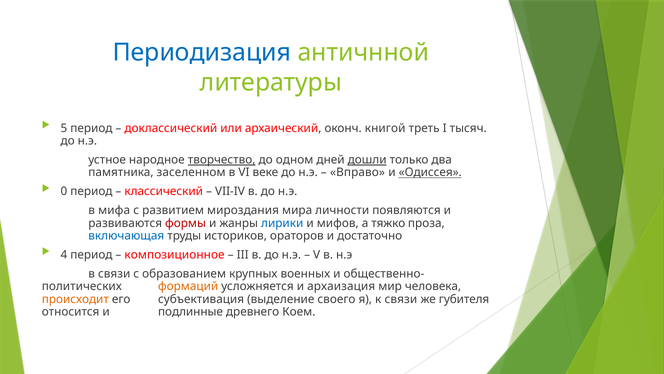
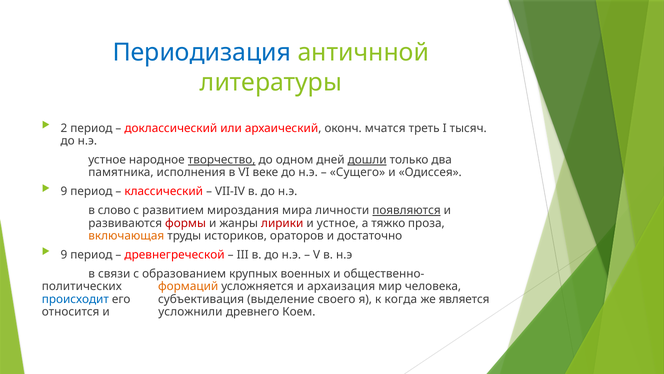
5: 5 -> 2 (64, 128)
книгой: книгой -> мчатся (385, 128)
заселенном: заселенном -> исполнения (191, 172)
Вправо: Вправо -> Сущего (357, 172)
Одиссея underline: present -> none (430, 172)
0: 0 -> 9 (64, 191)
мифа: мифа -> слово (114, 210)
появляются underline: none -> present (406, 210)
лирики colour: blue -> red (282, 223)
и мифов: мифов -> устное (338, 223)
включающая colour: blue -> orange (126, 236)
4: 4 -> 9 (64, 255)
композиционное: композиционное -> древнегреческой (175, 255)
происходит colour: orange -> blue (75, 299)
к связи: связи -> когда (401, 299)
губителя: губителя -> является (464, 299)
подлинные: подлинные -> усложнили (190, 312)
